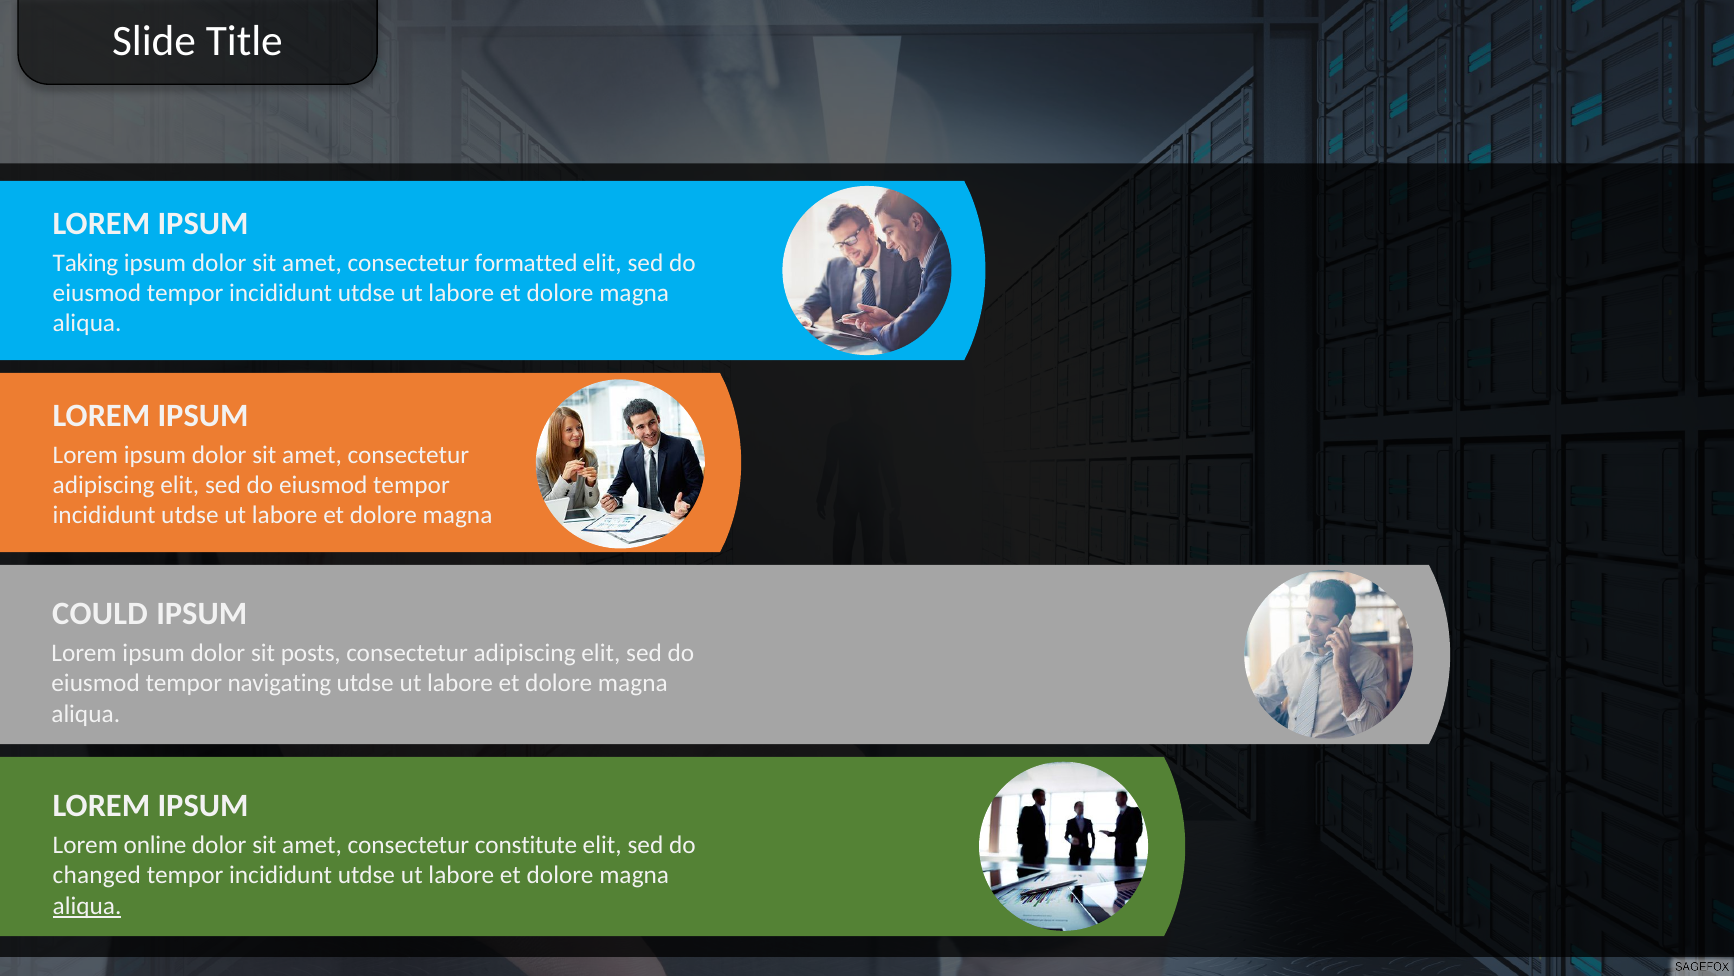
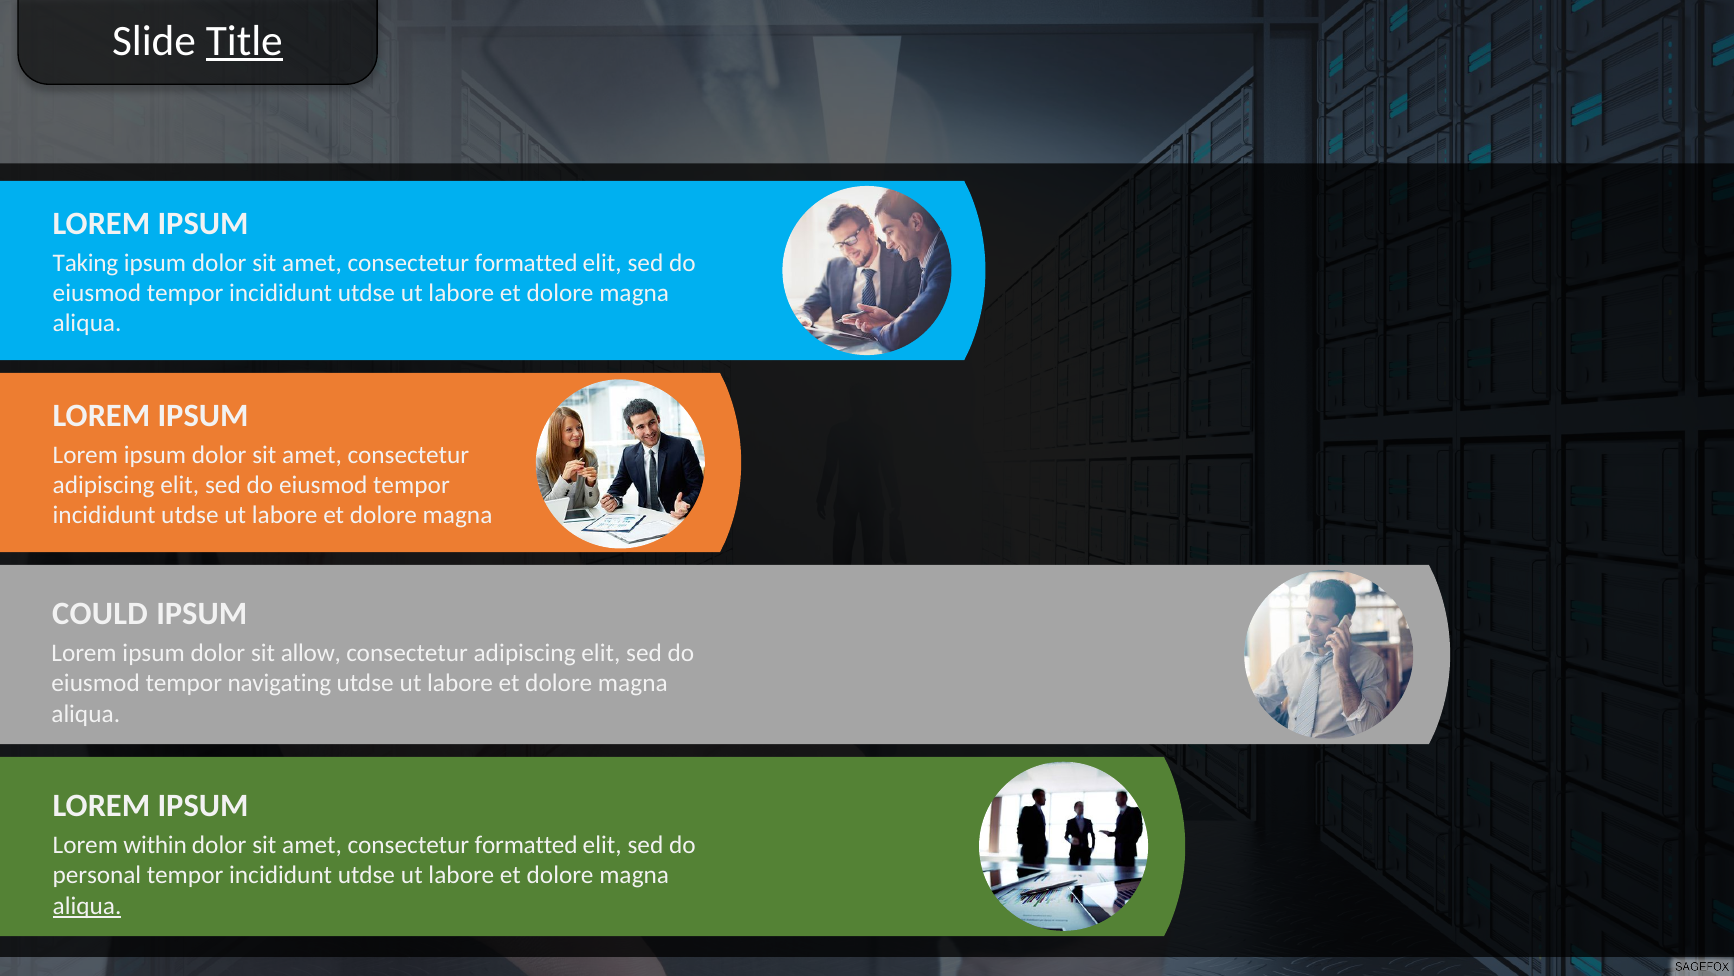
Title underline: none -> present (244, 41)
posts: posts -> allow (311, 653)
online: online -> within (155, 845)
constitute: constitute -> formatted (526, 845)
changed: changed -> personal (97, 875)
